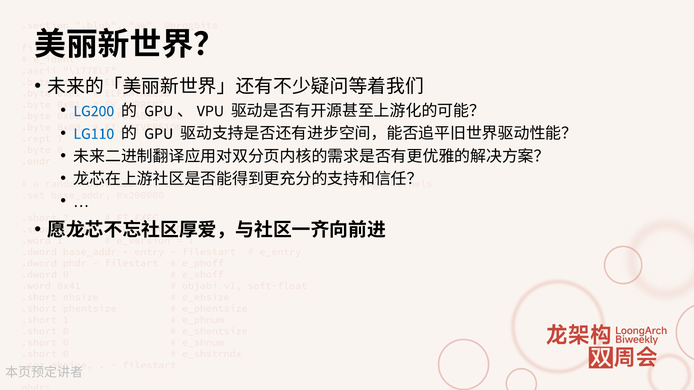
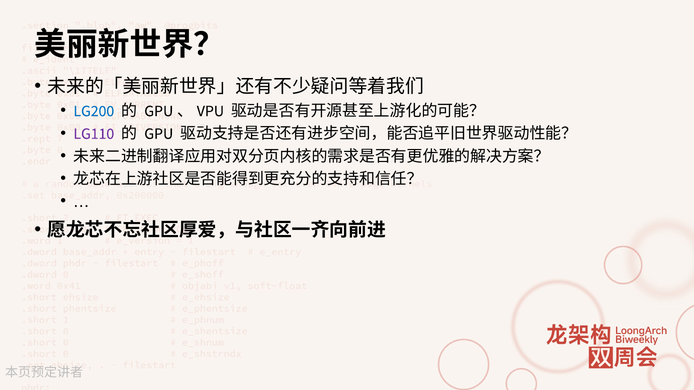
LG110 colour: blue -> purple (94, 134)
